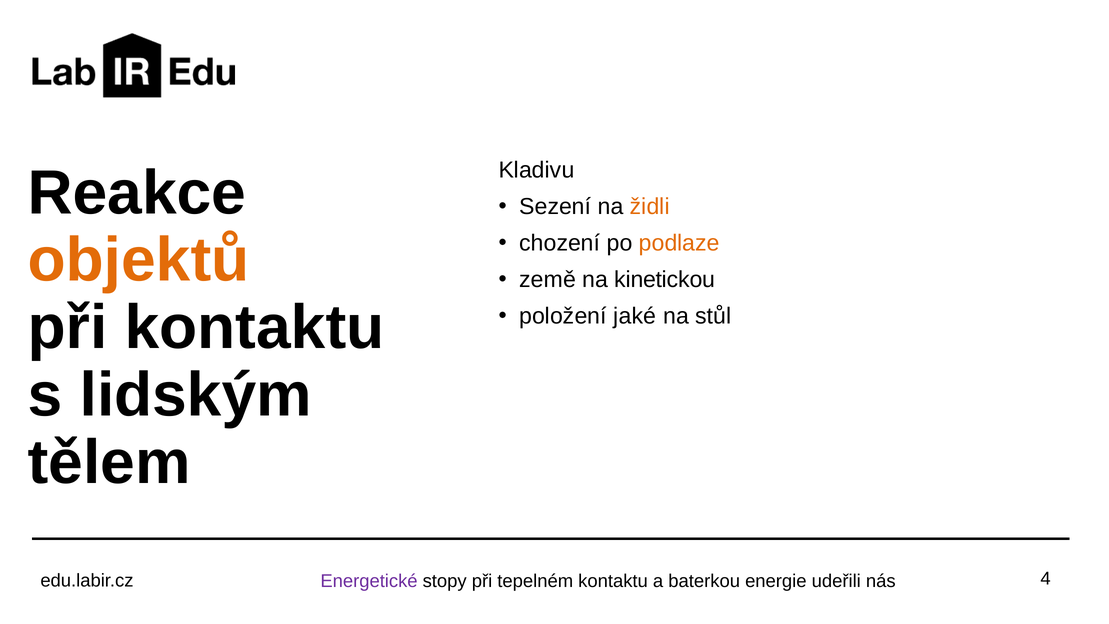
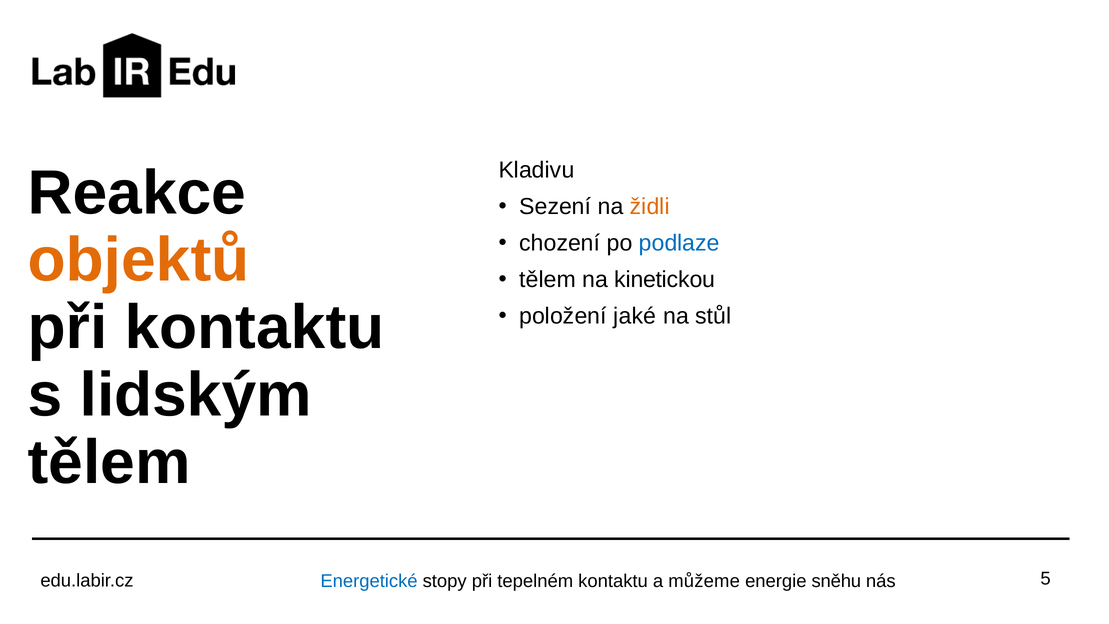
podlaze colour: orange -> blue (679, 243)
země: země -> tělem (548, 280)
4: 4 -> 5 (1046, 579)
Energetické colour: purple -> blue (369, 581)
baterkou: baterkou -> můžeme (704, 581)
udeřili: udeřili -> sněhu (836, 581)
